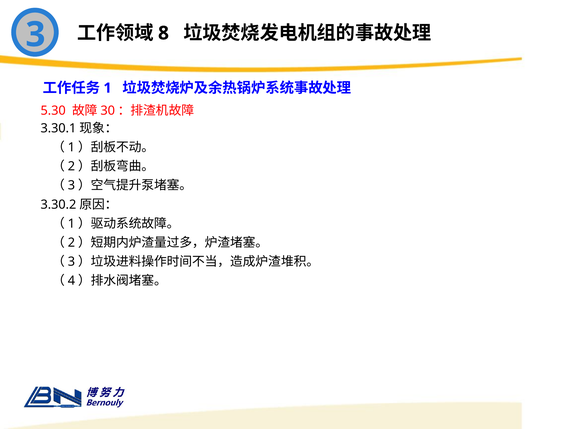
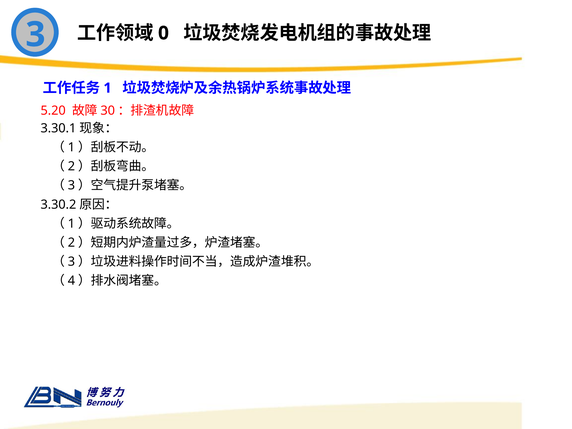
8: 8 -> 0 (163, 33)
5.30: 5.30 -> 5.20 (53, 111)
